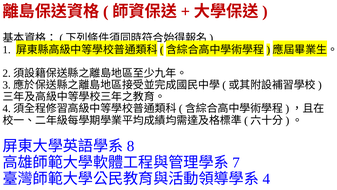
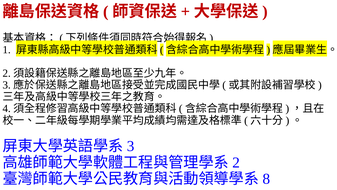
8: 8 -> 3 (131, 146)
7: 7 -> 2 (236, 162)
4: 4 -> 8 (266, 179)
